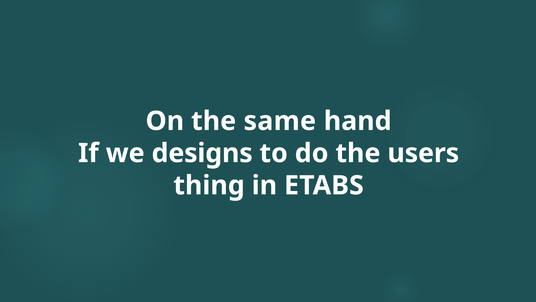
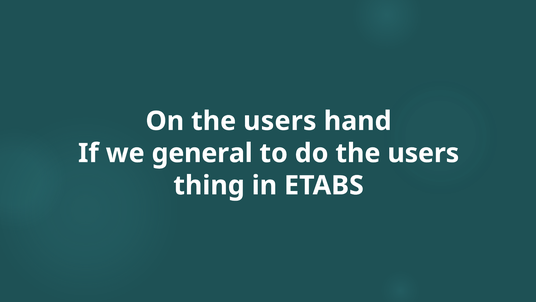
On the same: same -> users (280, 121)
designs: designs -> general (202, 153)
